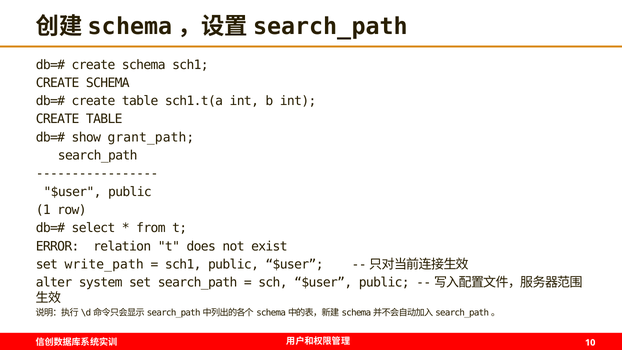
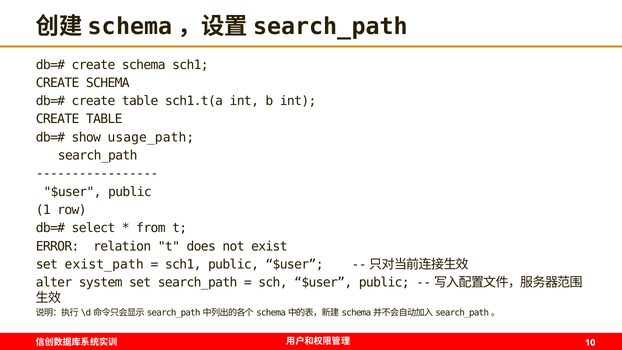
grant_path: grant_path -> usage_path (151, 137)
write_path: write_path -> exist_path (104, 264)
